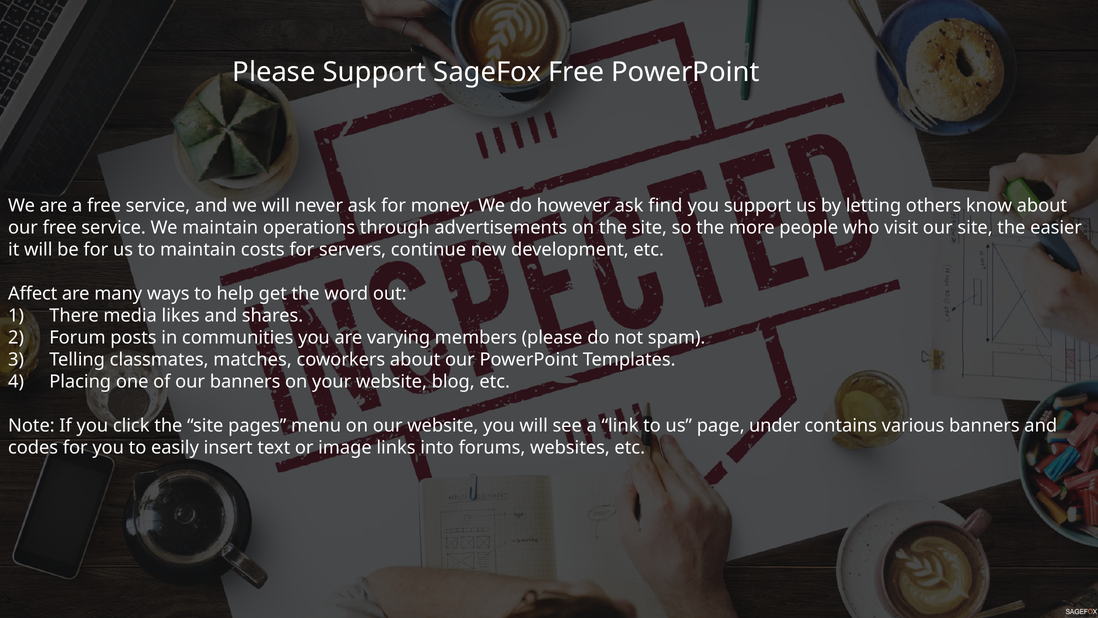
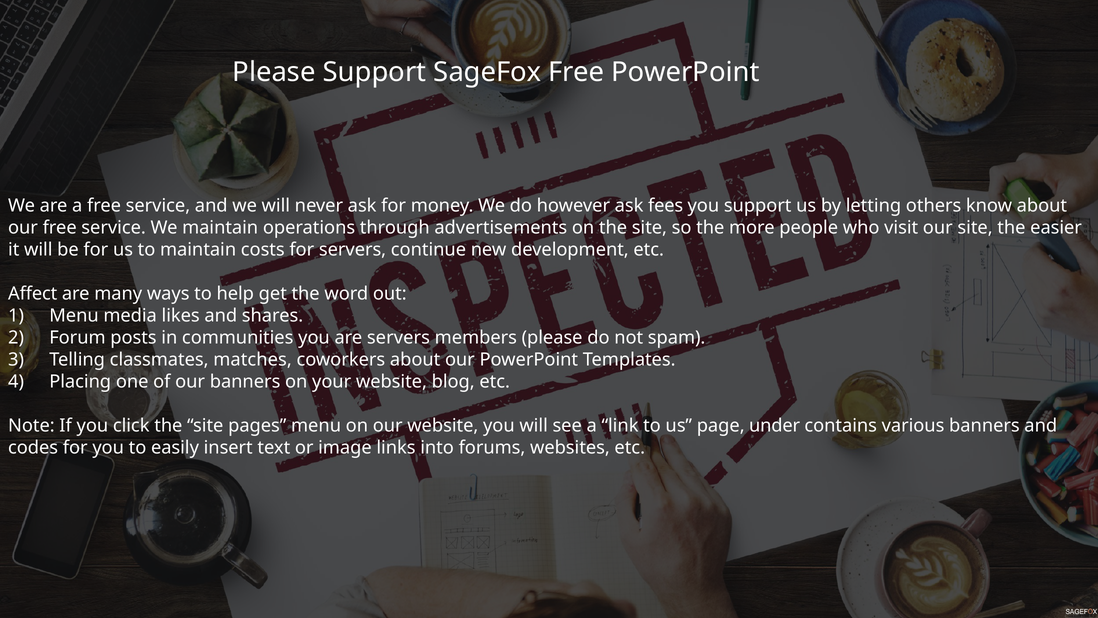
find: find -> fees (666, 206)
There: There -> Menu (74, 316)
are varying: varying -> servers (398, 337)
